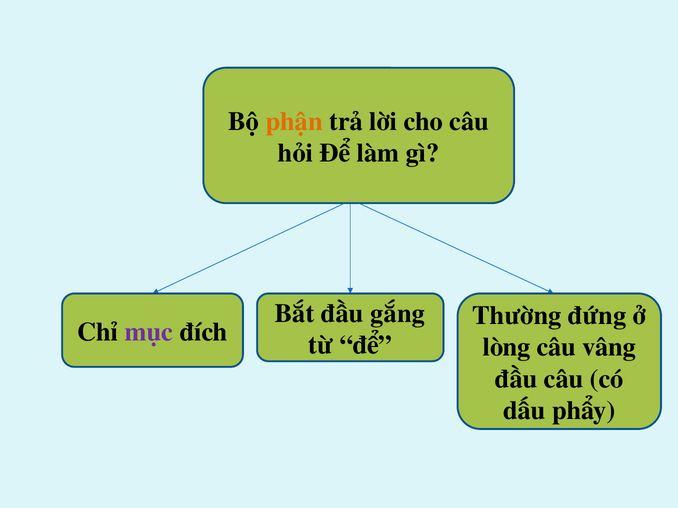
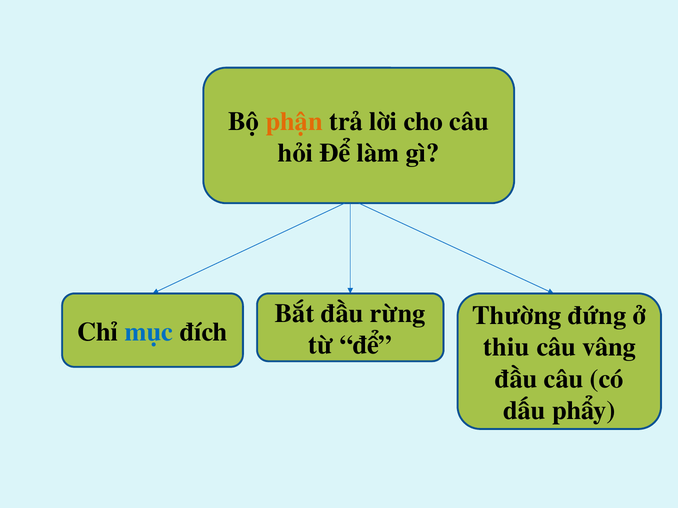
gắng: gắng -> rừng (398, 314)
mục colour: purple -> blue (149, 332)
lòng: lòng -> thiu (506, 348)
